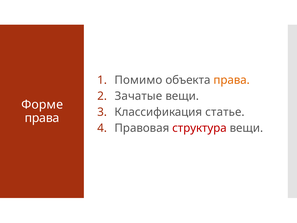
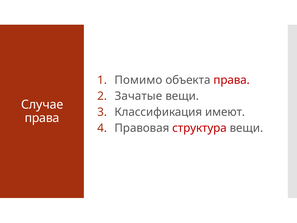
права colour: orange -> red (232, 80)
Форме: Форме -> Случае (42, 104)
статье: статье -> имеют (225, 112)
